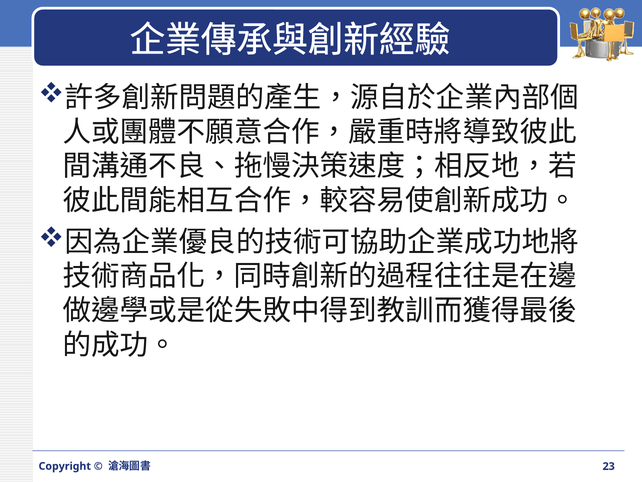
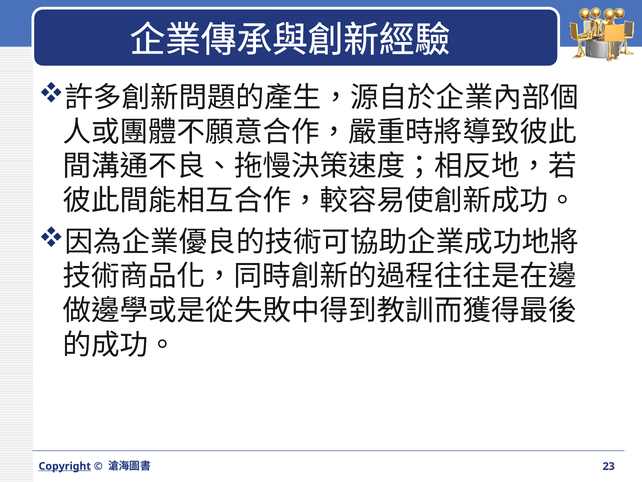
Copyright underline: none -> present (65, 466)
